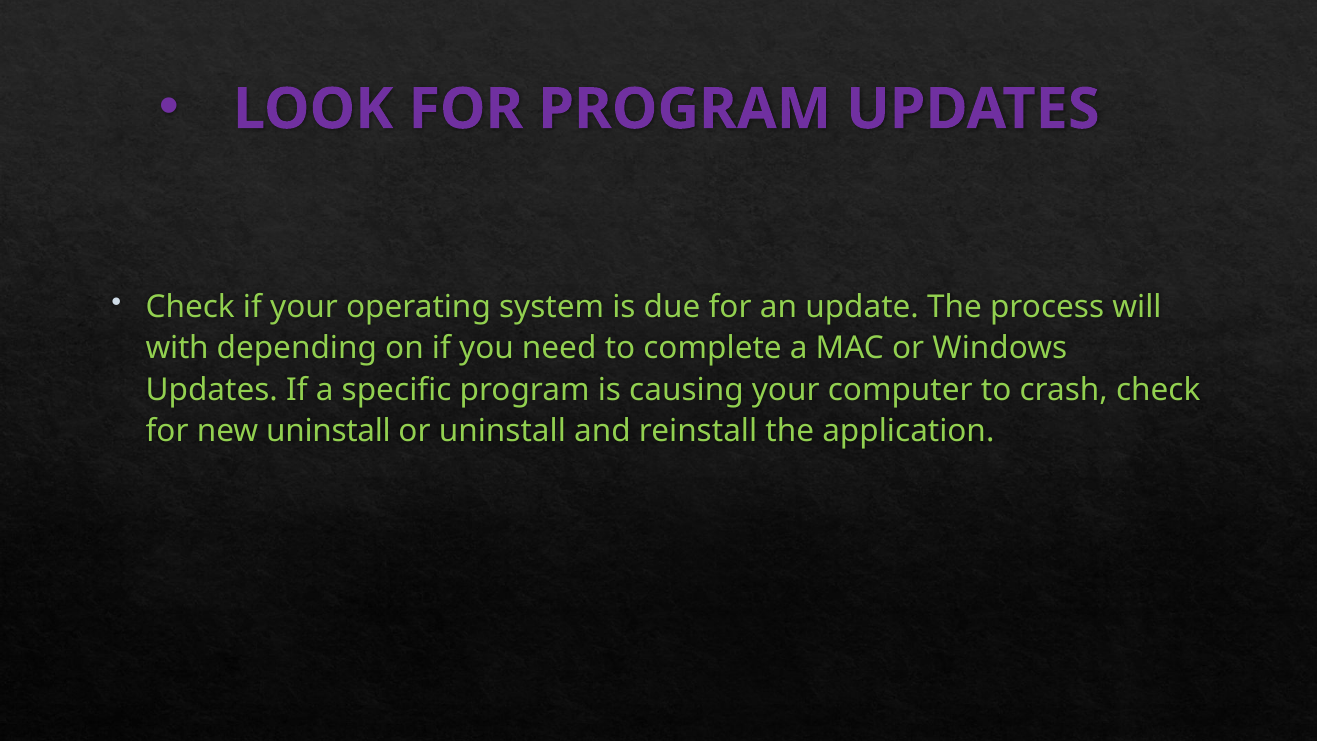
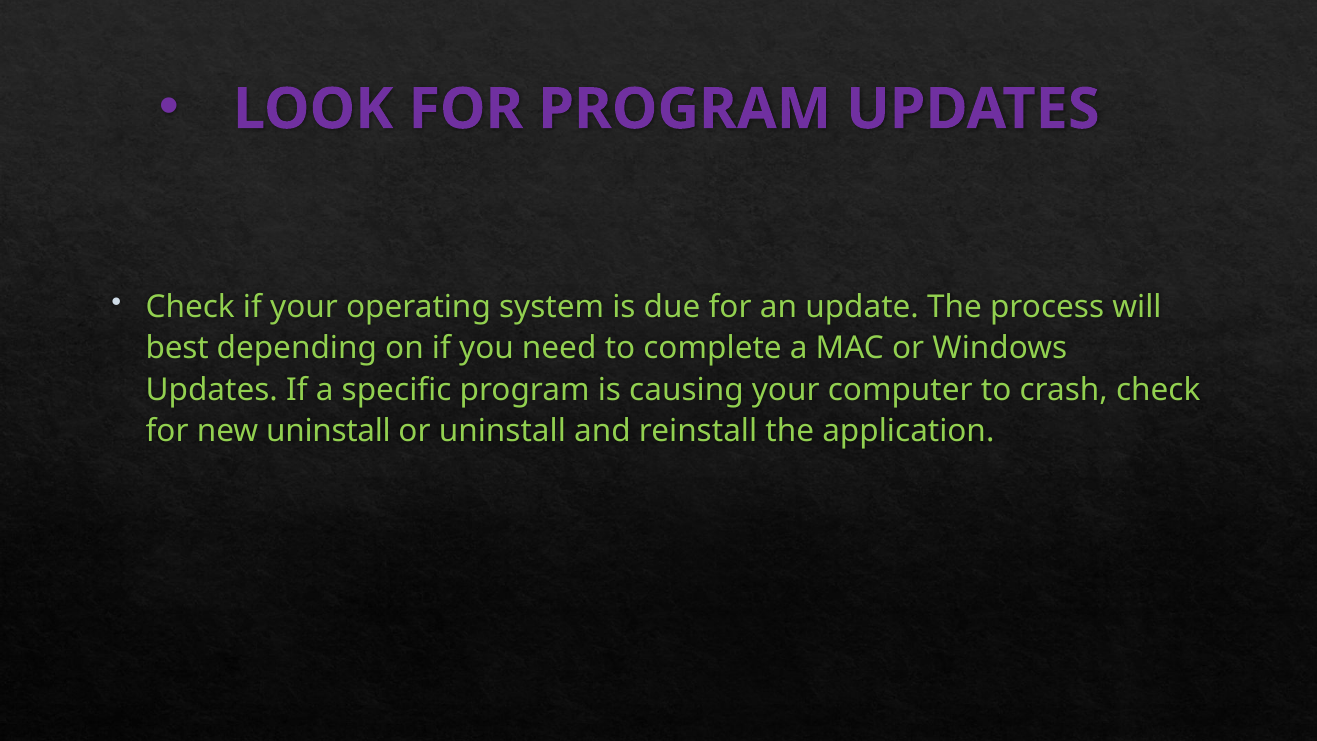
with: with -> best (177, 348)
